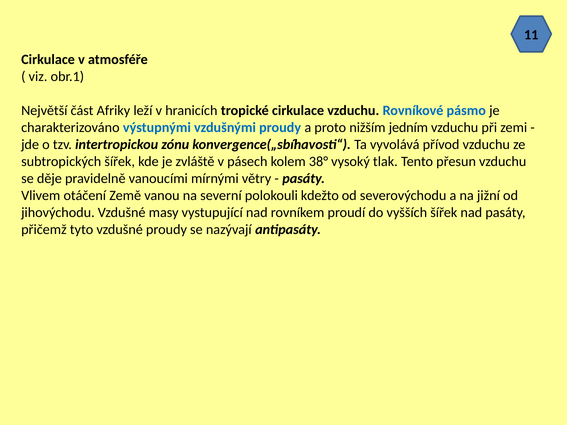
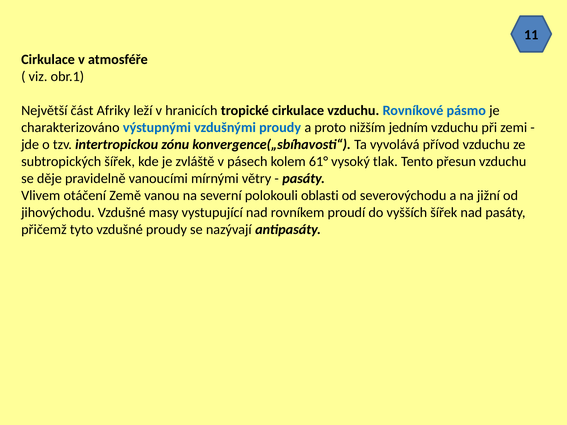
38°: 38° -> 61° (318, 162)
kdežto: kdežto -> oblasti (320, 196)
